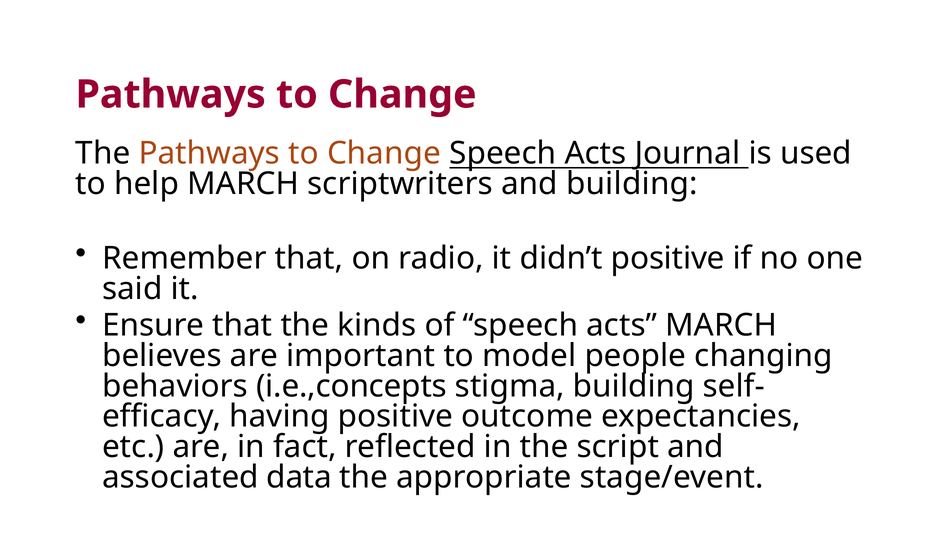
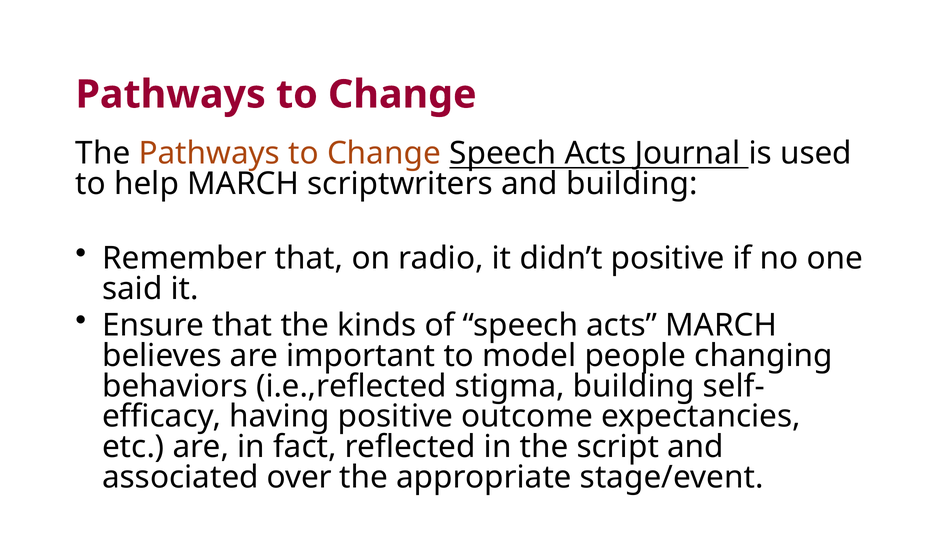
i.e.,concepts: i.e.,concepts -> i.e.,reflected (352, 386)
data: data -> over (299, 477)
